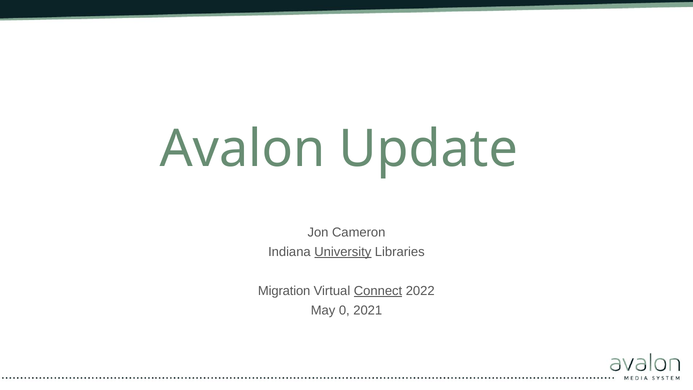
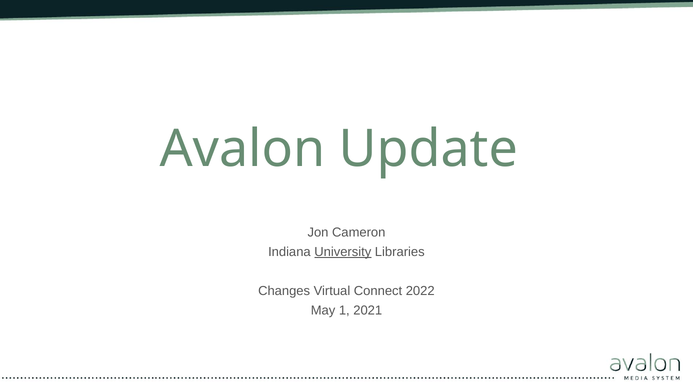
Migration: Migration -> Changes (284, 291)
Connect underline: present -> none (378, 291)
0: 0 -> 1 (344, 310)
